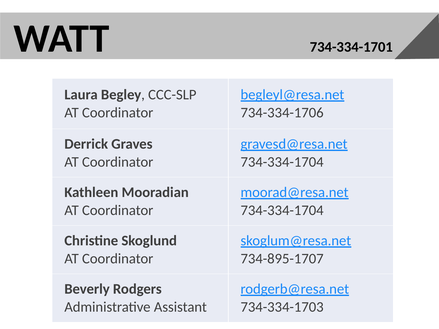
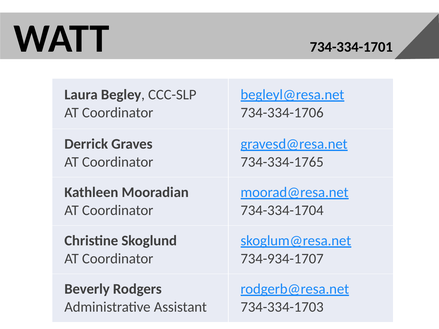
734-334-1704: 734-334-1704 -> 734-334-1765 (282, 162)
734-895-1707: 734-895-1707 -> 734-934-1707 (282, 259)
